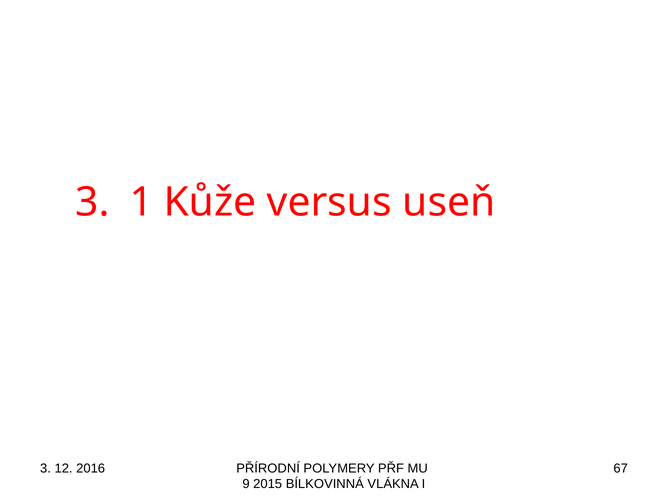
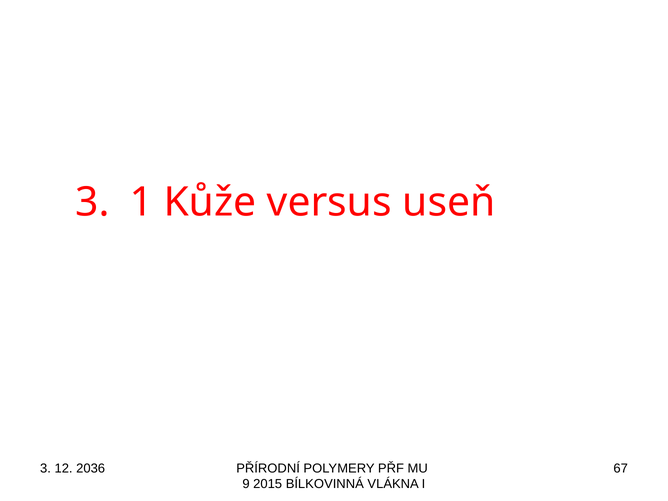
2016: 2016 -> 2036 (91, 468)
